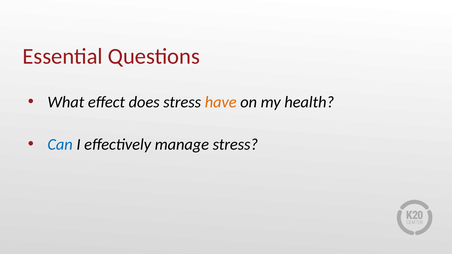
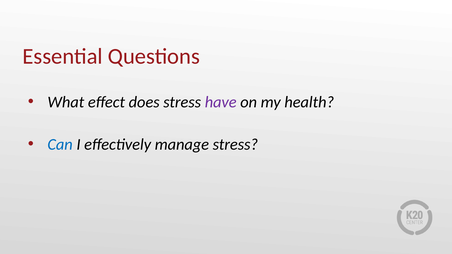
have colour: orange -> purple (221, 102)
